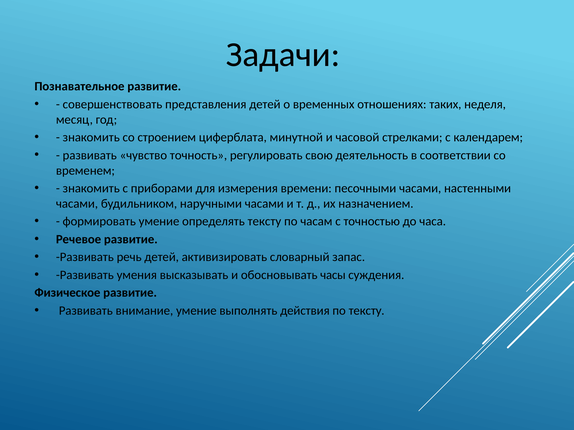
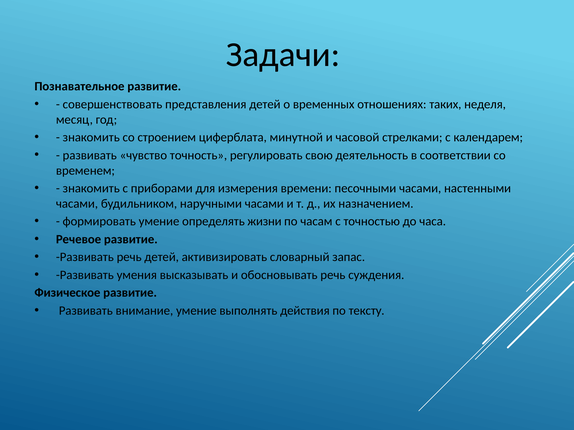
определять тексту: тексту -> жизни (265, 222)
обосновывать часы: часы -> речь (333, 275)
